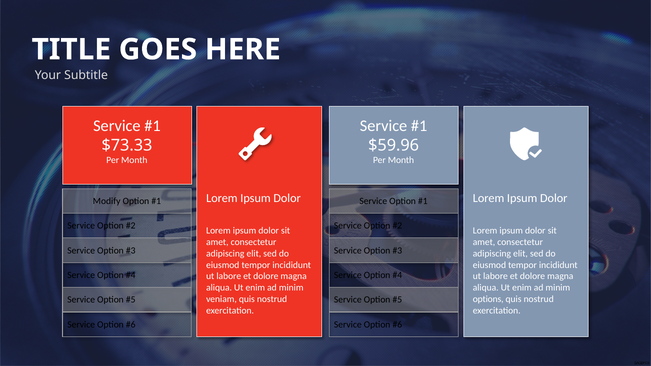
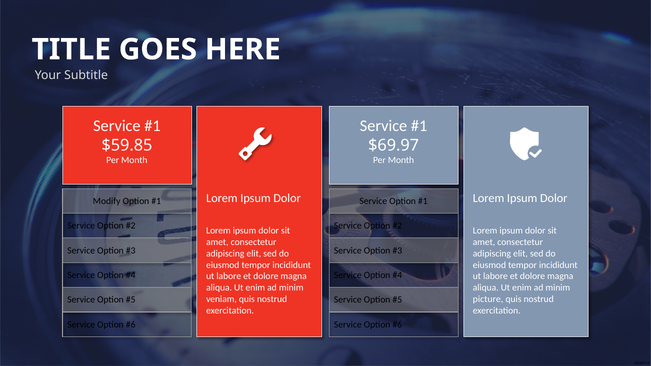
$73.33: $73.33 -> $59.85 (127, 145)
$59.96: $59.96 -> $69.97 (394, 145)
options: options -> picture (488, 299)
